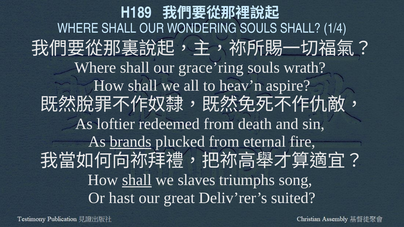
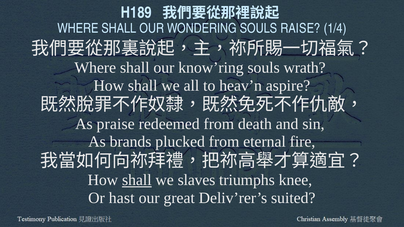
SOULS SHALL: SHALL -> RAISE (300, 28)
grace’ring: grace’ring -> know’ring (211, 68)
loftier: loftier -> praise (116, 124)
brands underline: present -> none (131, 142)
song: song -> knee (295, 180)
